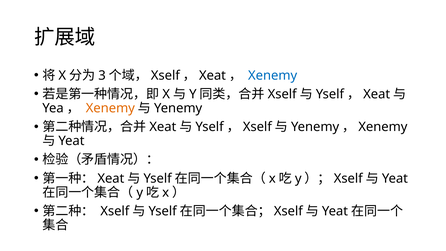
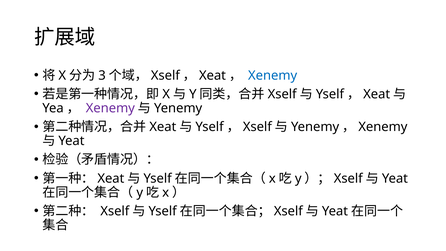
Xenemy colour: orange -> purple (110, 108)
